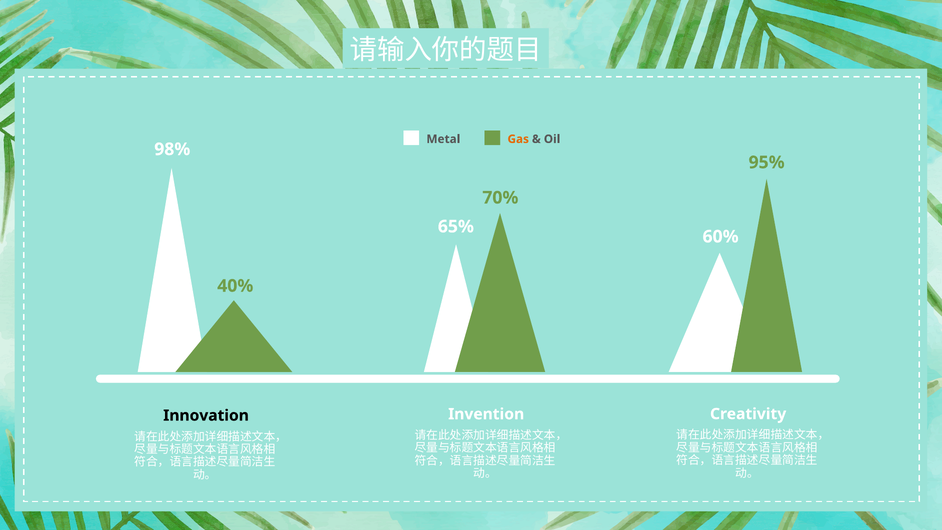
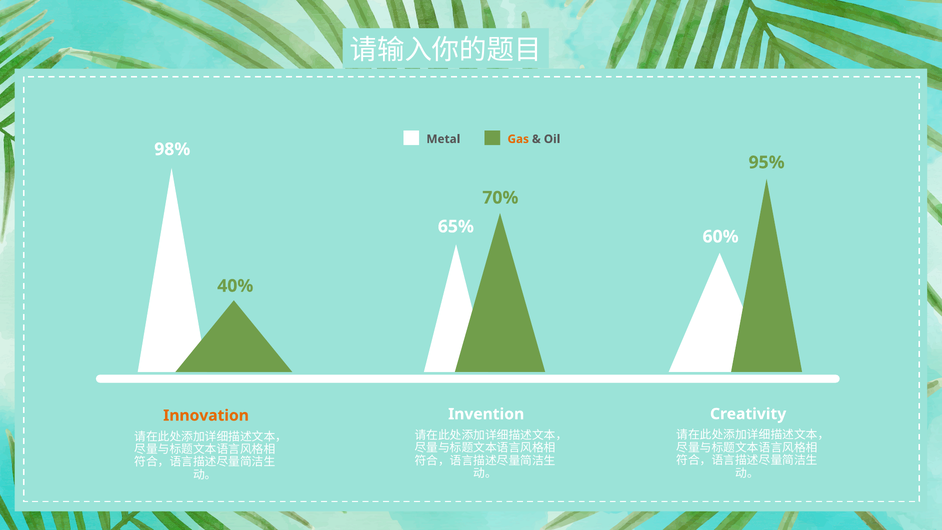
Innovation colour: black -> orange (206, 415)
